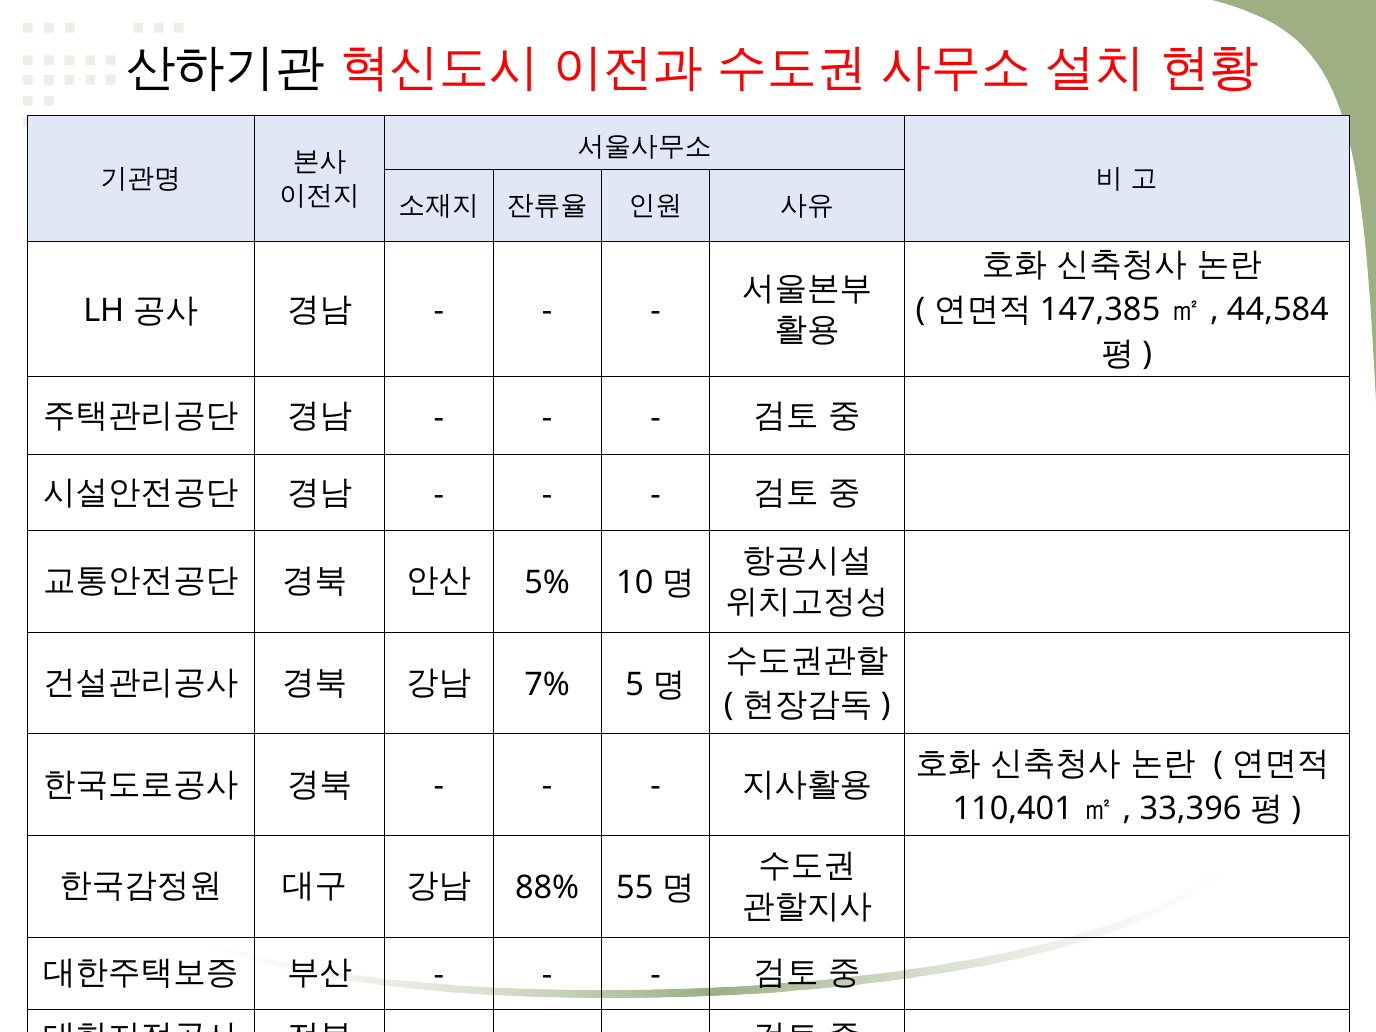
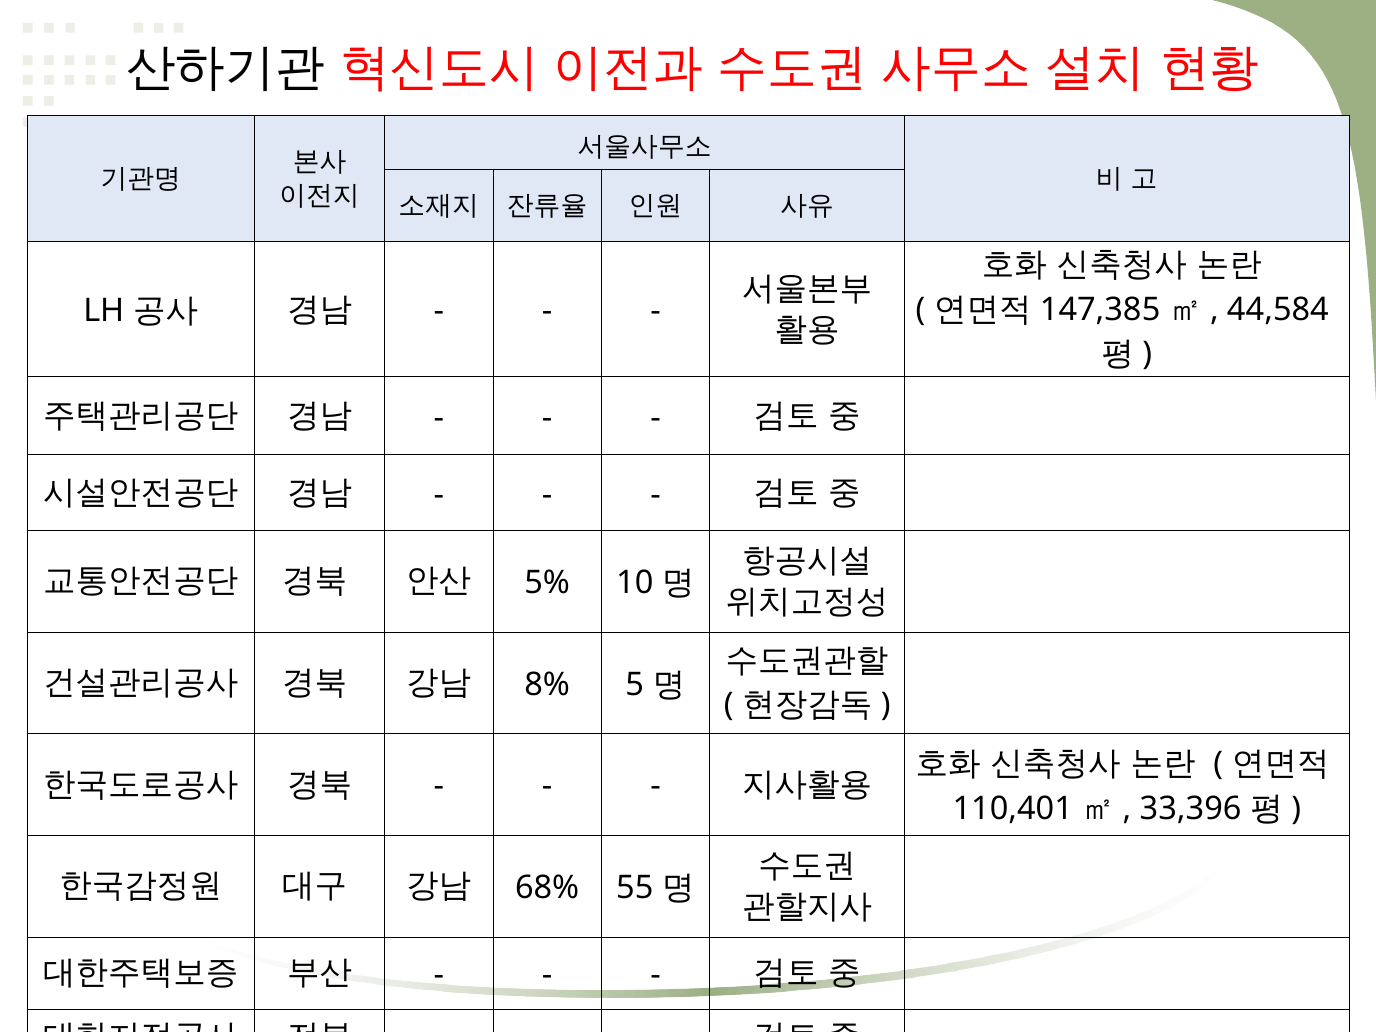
7%: 7% -> 8% (547, 685)
88%: 88% -> 68% (547, 888)
